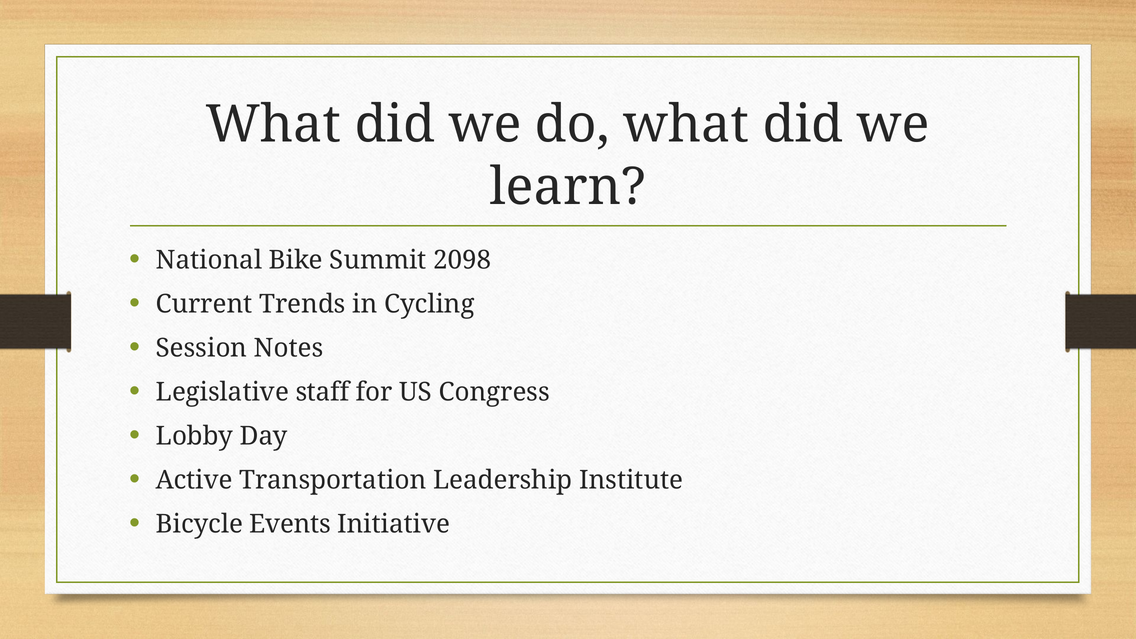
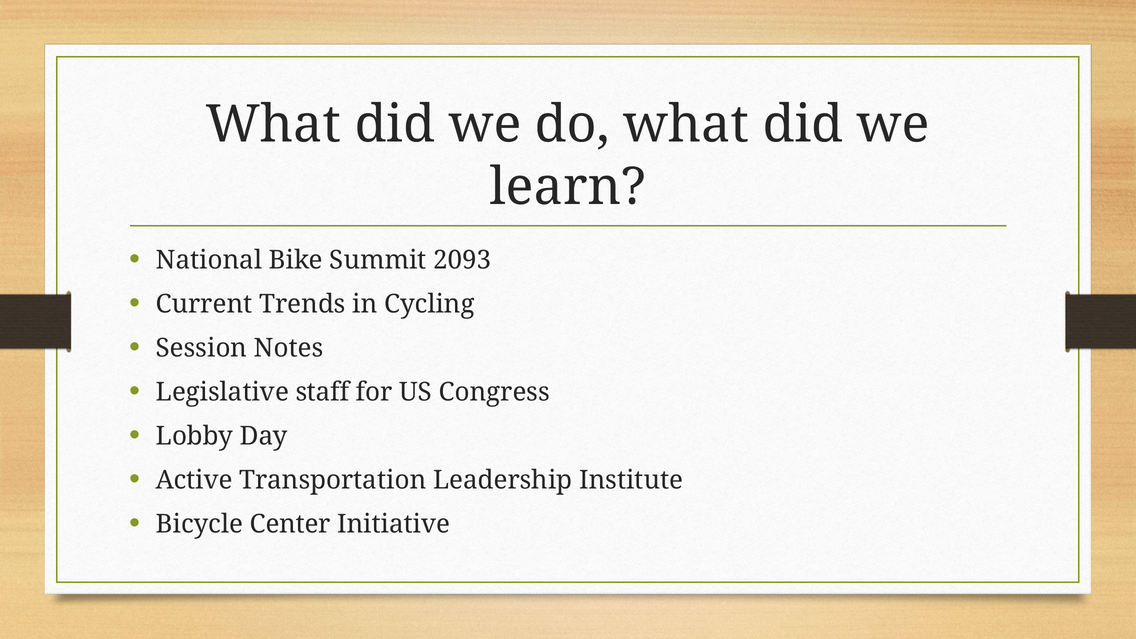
2098: 2098 -> 2093 (462, 260)
Events: Events -> Center (290, 524)
